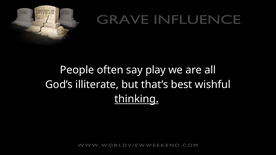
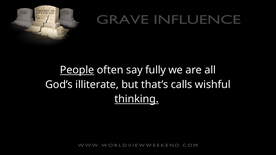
People underline: none -> present (77, 70)
play: play -> fully (156, 70)
best: best -> calls (182, 85)
